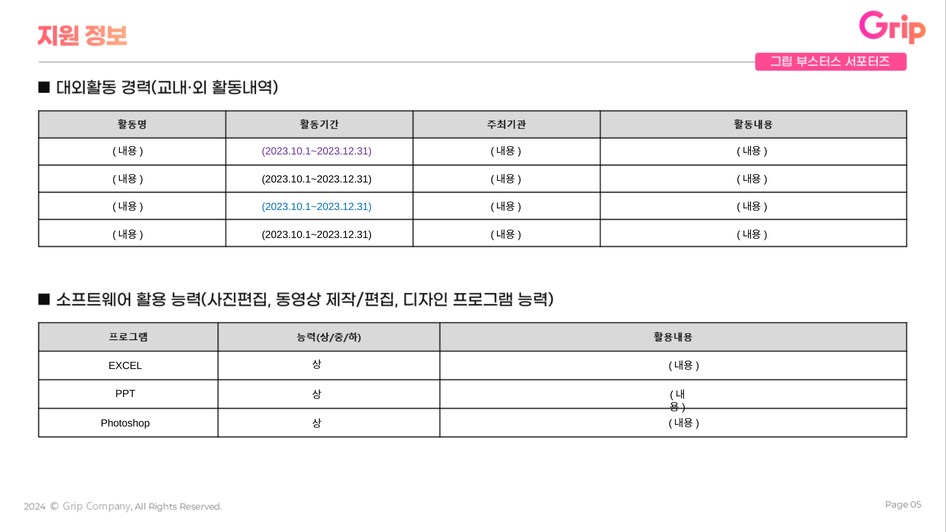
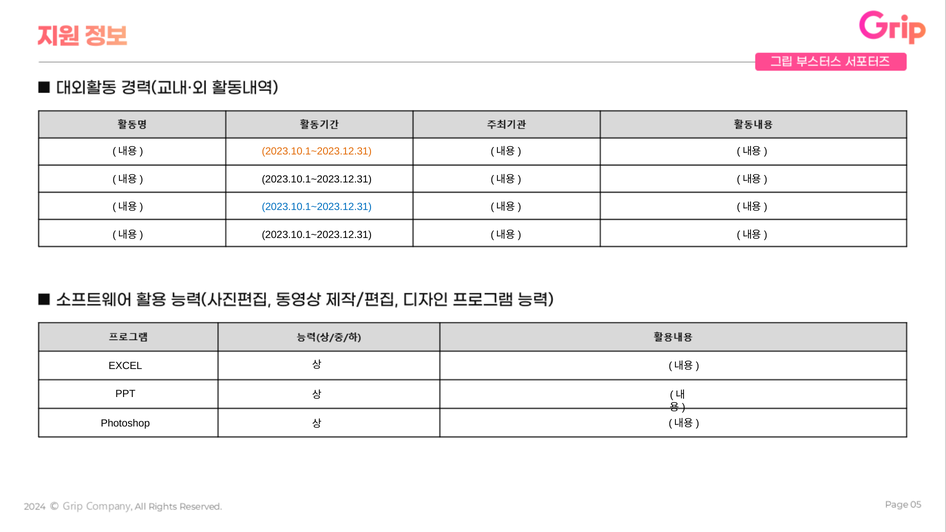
2023.10.1~2023.12.31 colour: purple -> orange (317, 151)
